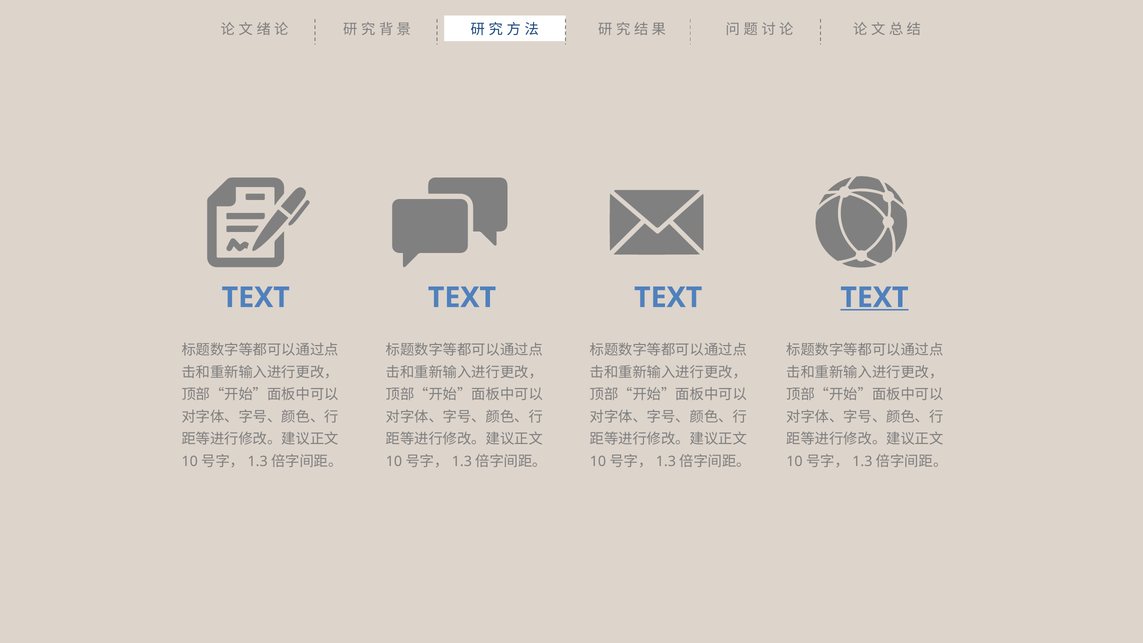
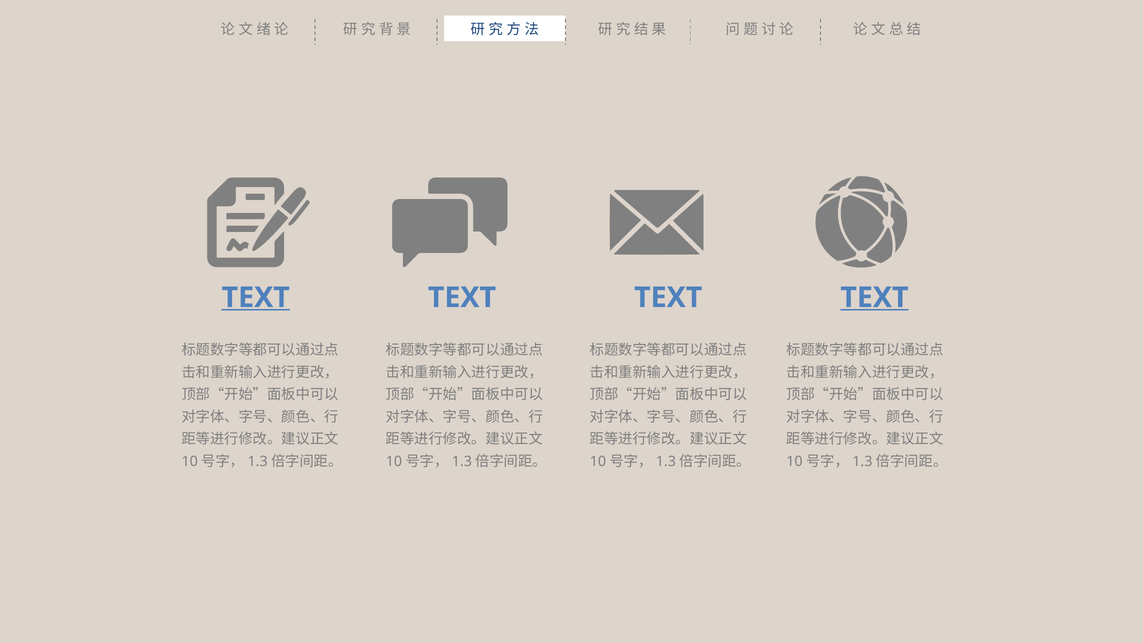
TEXT underline: none -> present (256, 298)
